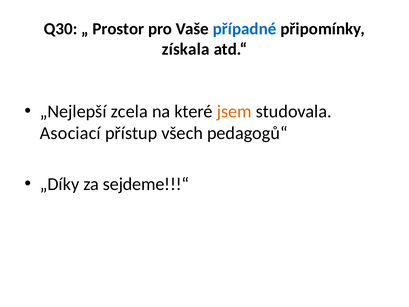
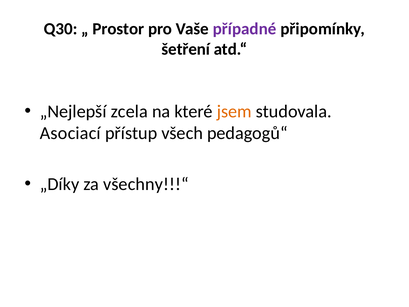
případné colour: blue -> purple (245, 29)
získala: získala -> šetření (186, 49)
sejdeme!!!“: sejdeme!!!“ -> všechny!!!“ (146, 184)
